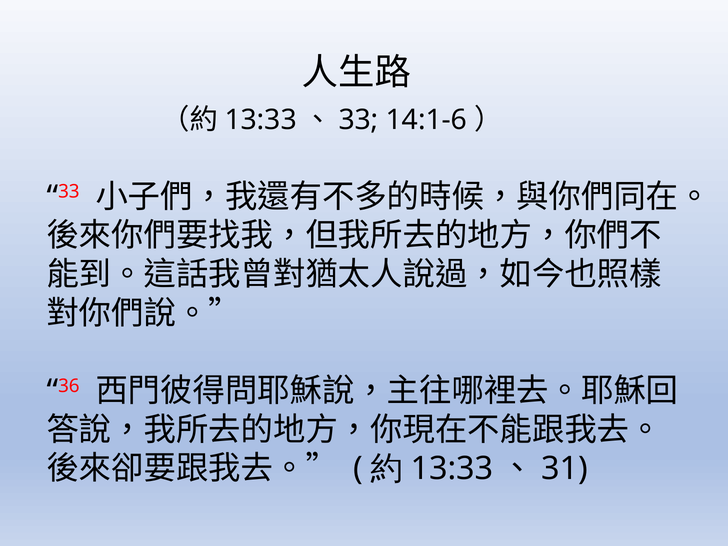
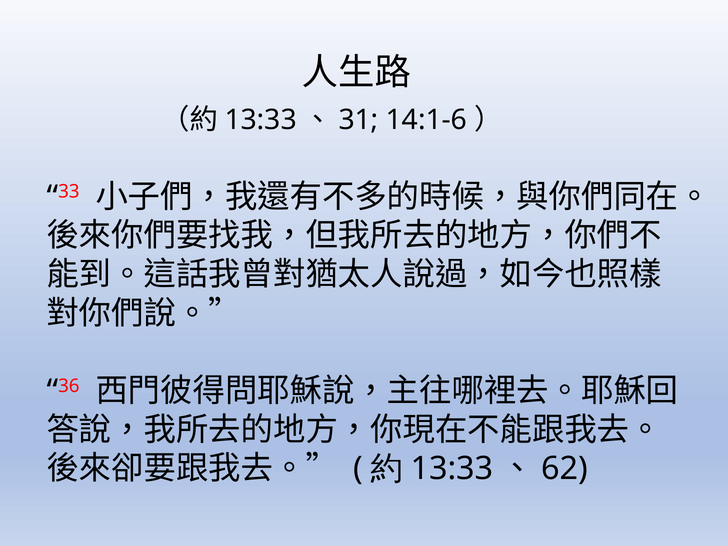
33: 33 -> 31 (359, 120)
31: 31 -> 62 (565, 469)
